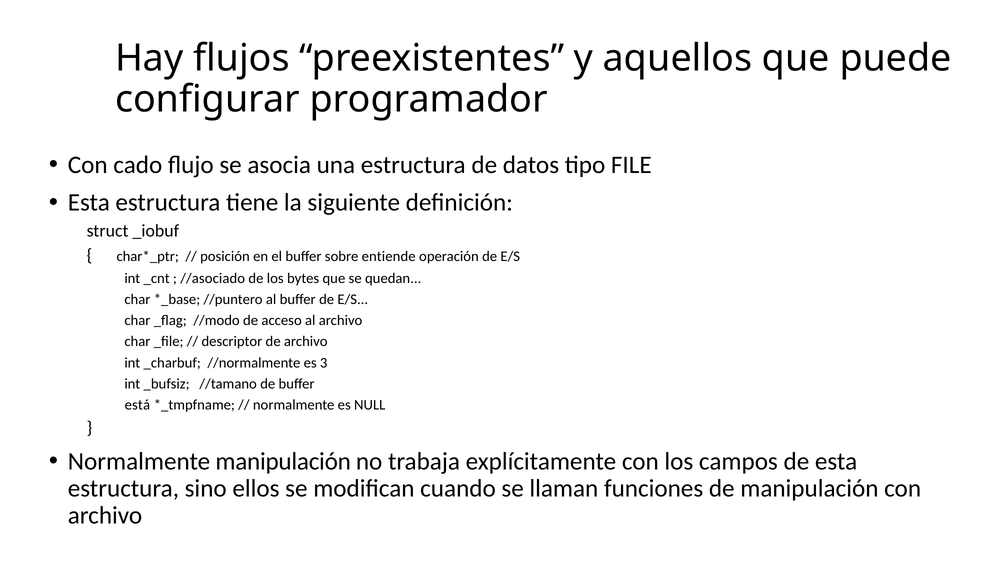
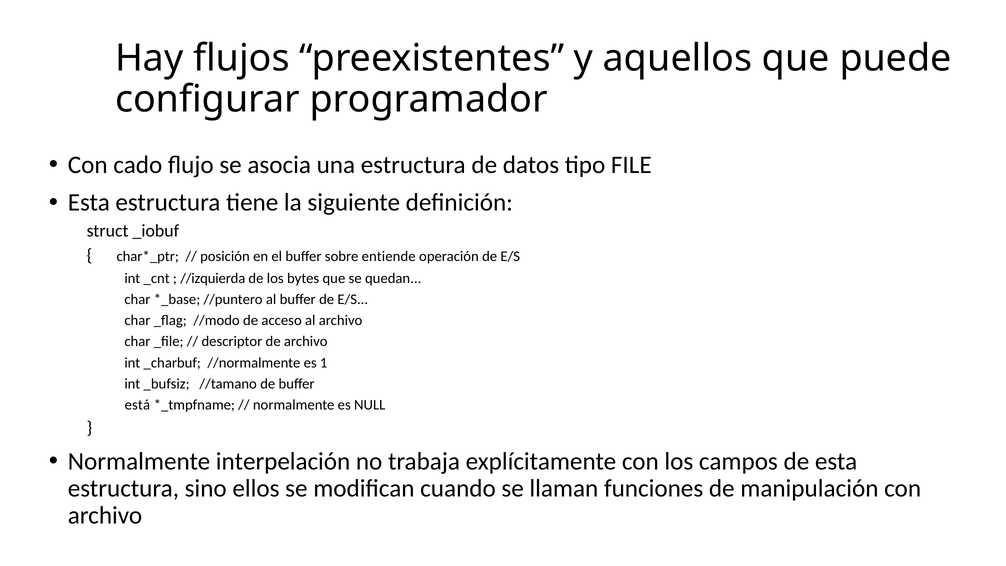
//asociado: //asociado -> //izquierda (213, 278)
3: 3 -> 1 (324, 363)
Normalmente manipulación: manipulación -> interpelación (283, 461)
